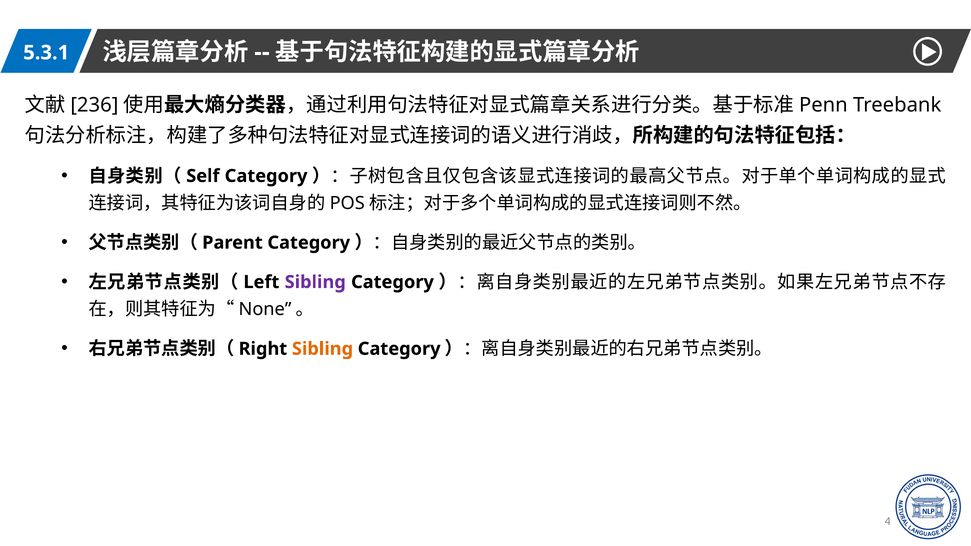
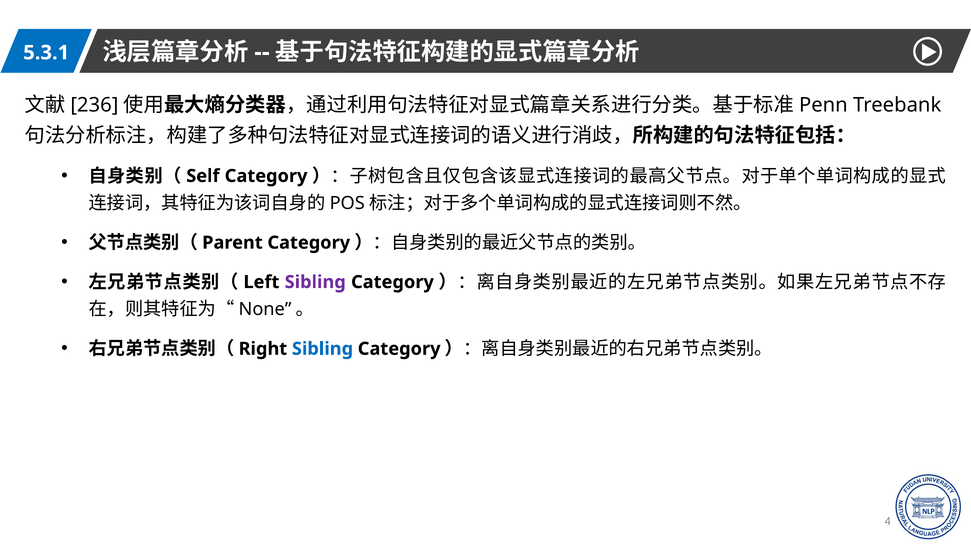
Sibling colour: orange -> blue (322, 349)
